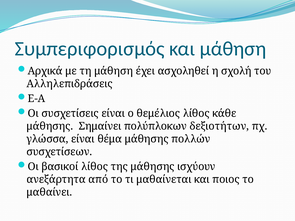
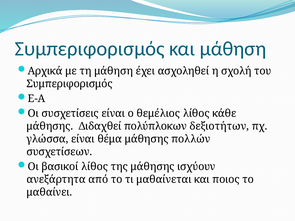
Αλληλεπιδράσεις: Αλληλεπιδράσεις -> Συμπεριφορισμός (70, 84)
Σημαίνει: Σημαίνει -> Διδαχθεί (100, 126)
